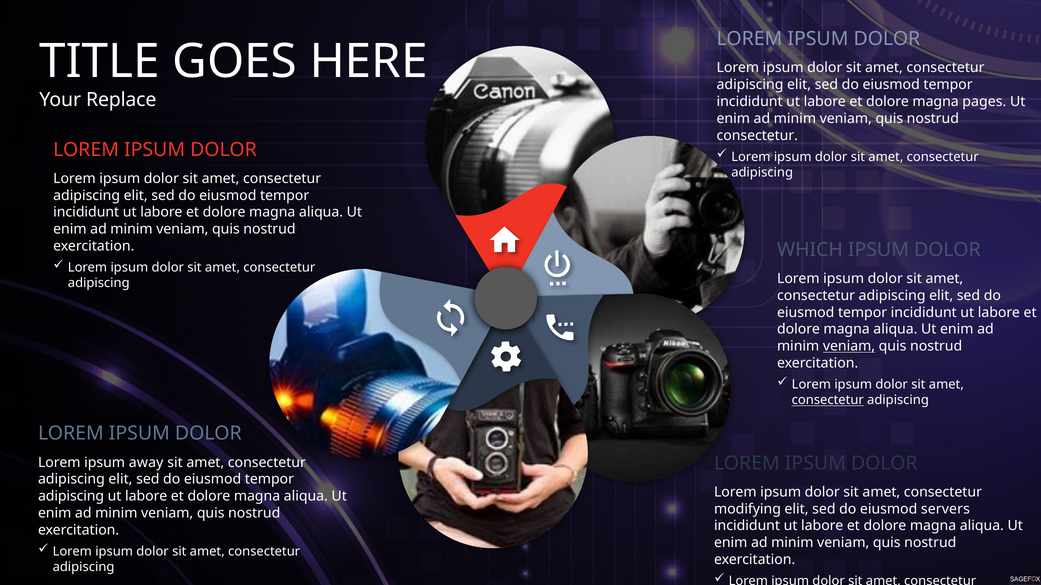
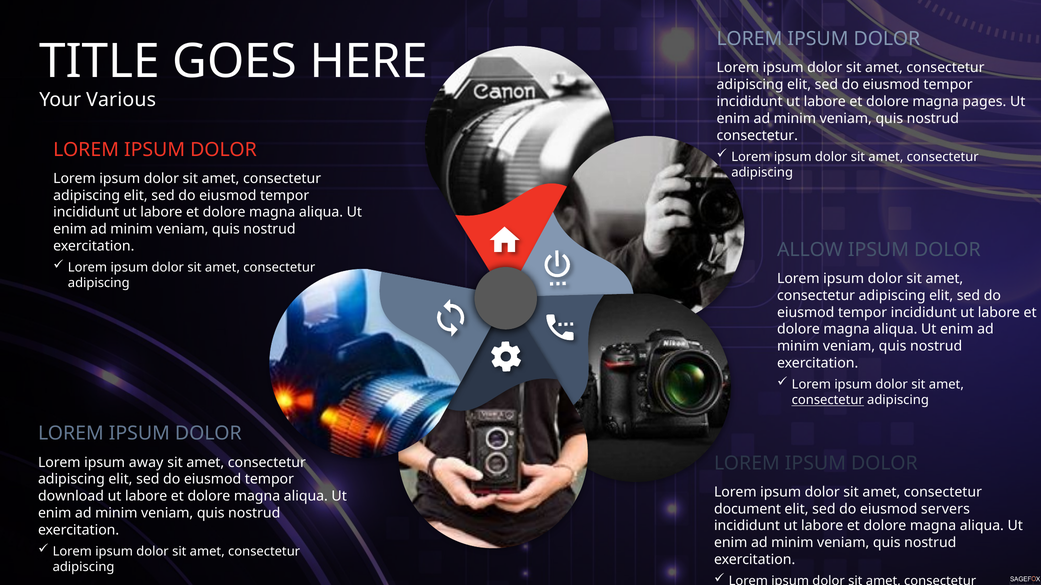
Replace: Replace -> Various (121, 100)
WHICH: WHICH -> ALLOW (810, 250)
veniam underline: present -> none (849, 347)
adipiscing: adipiscing -> download (71, 497)
modifying: modifying -> document (748, 509)
